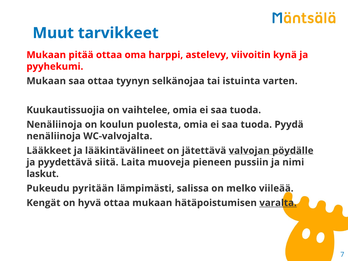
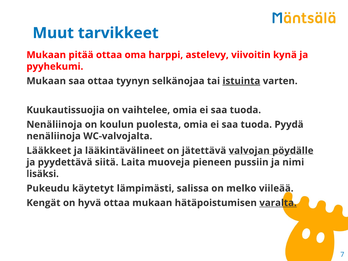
istuinta underline: none -> present (241, 81)
laskut: laskut -> lisäksi (43, 174)
pyritään: pyritään -> käytetyt (93, 188)
